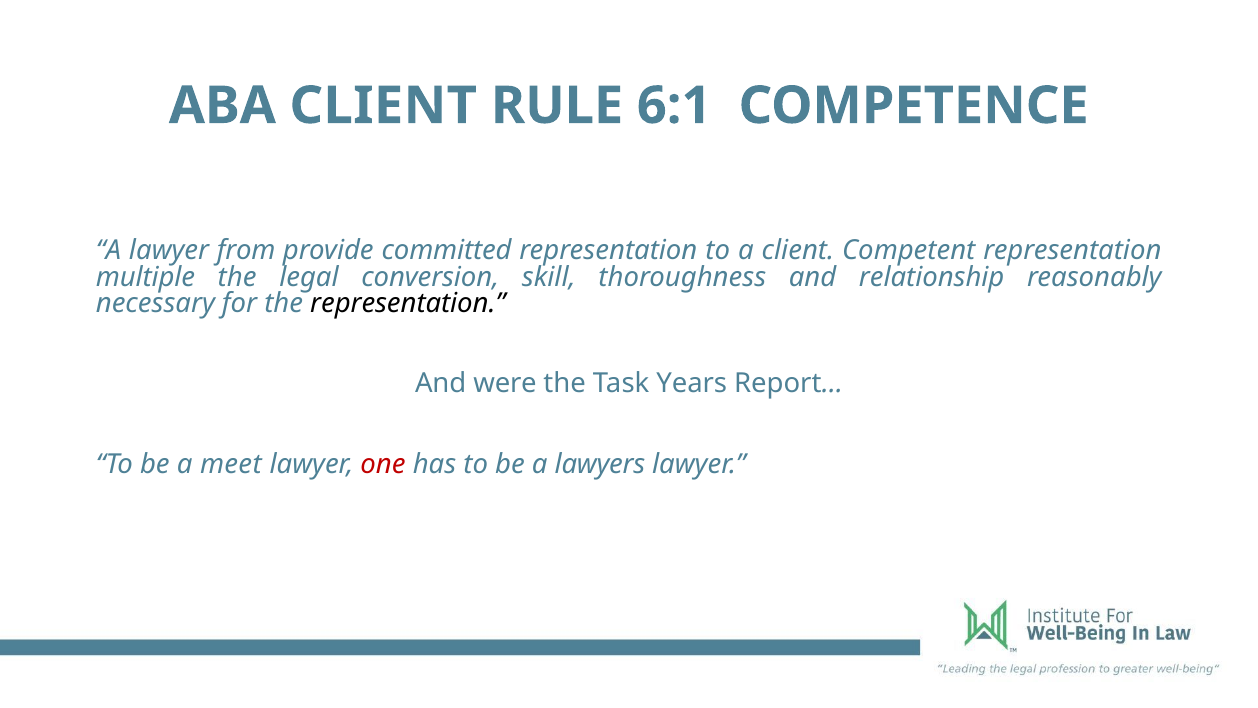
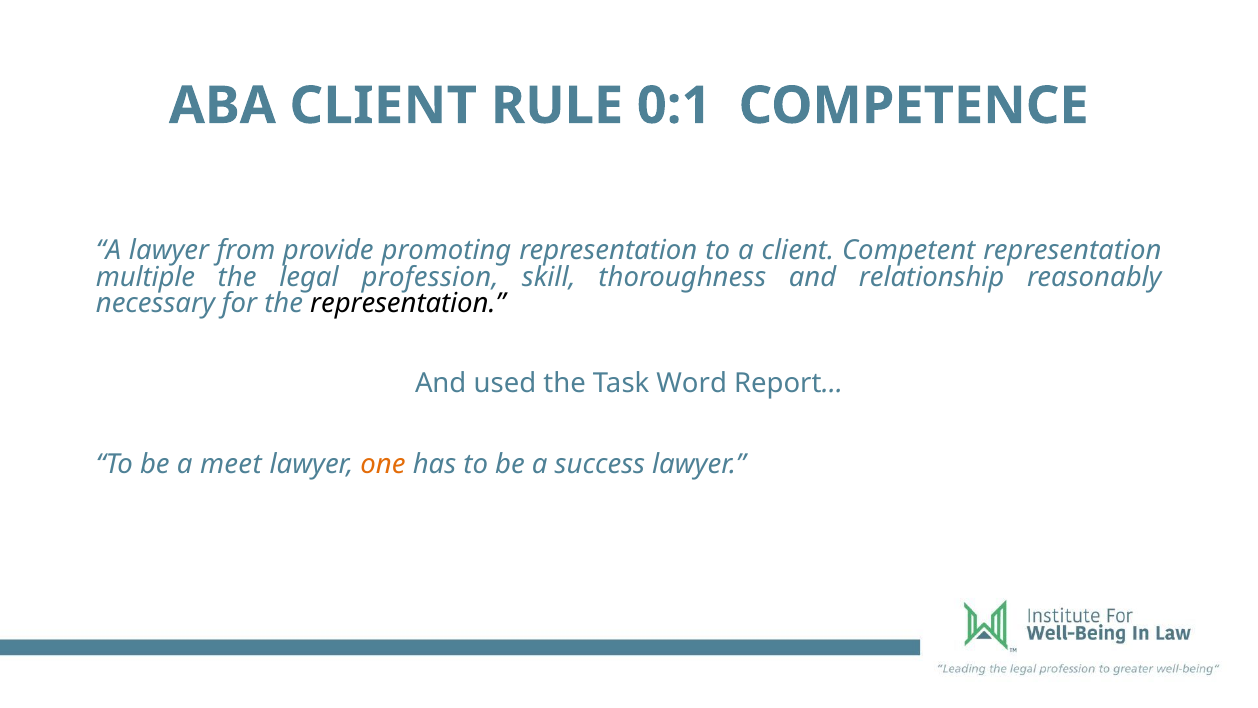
6:1: 6:1 -> 0:1 (674, 106)
committed: committed -> promoting (447, 250)
conversion: conversion -> profession (430, 277)
were: were -> used (505, 384)
Years: Years -> Word (692, 384)
one colour: red -> orange (383, 464)
lawyers: lawyers -> success (600, 464)
